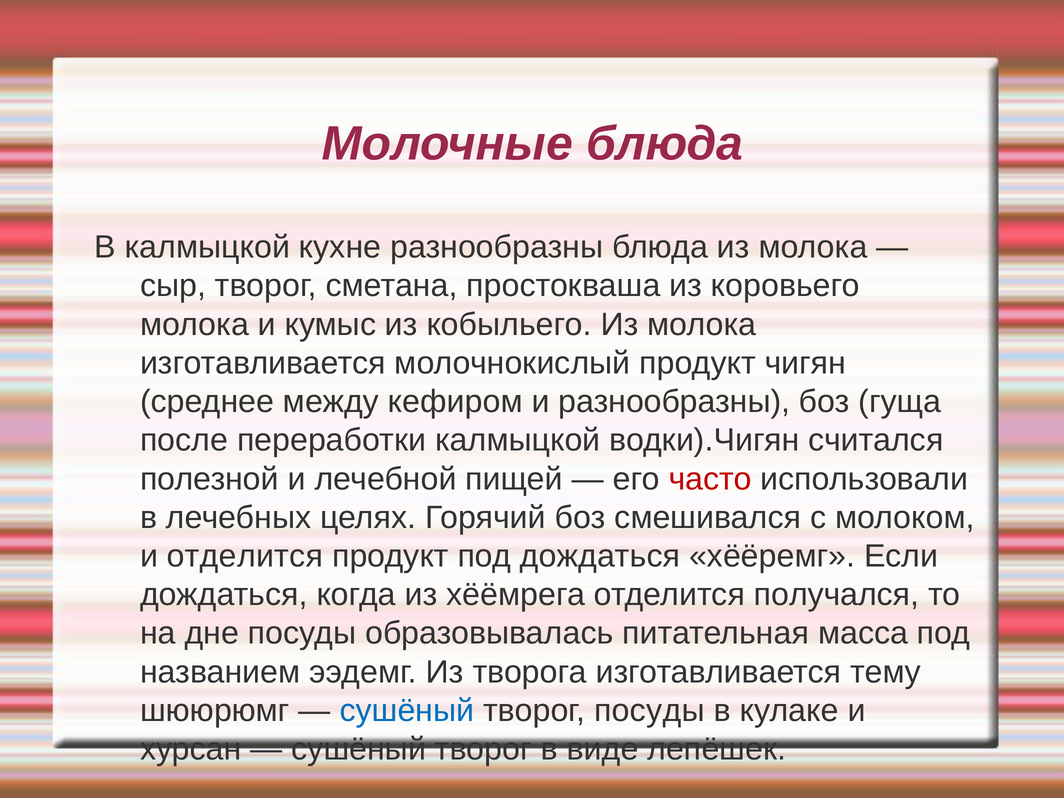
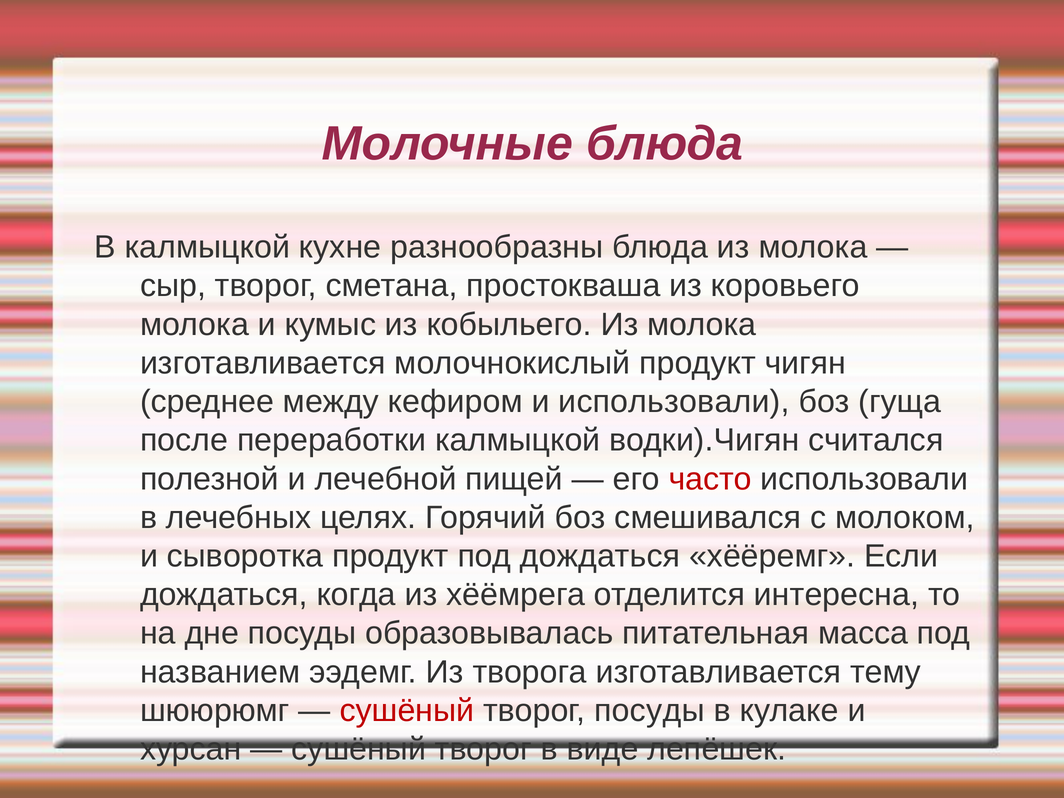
и разнообразны: разнообразны -> использовали (674, 402)
и отделится: отделится -> сыворотка (245, 556)
получался: получался -> интересна (836, 595)
сушёный colour: blue -> red (407, 710)
